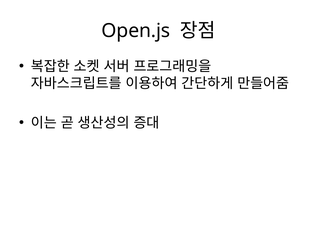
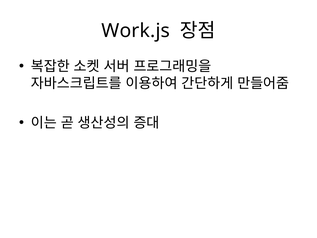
Open.js: Open.js -> Work.js (136, 31)
